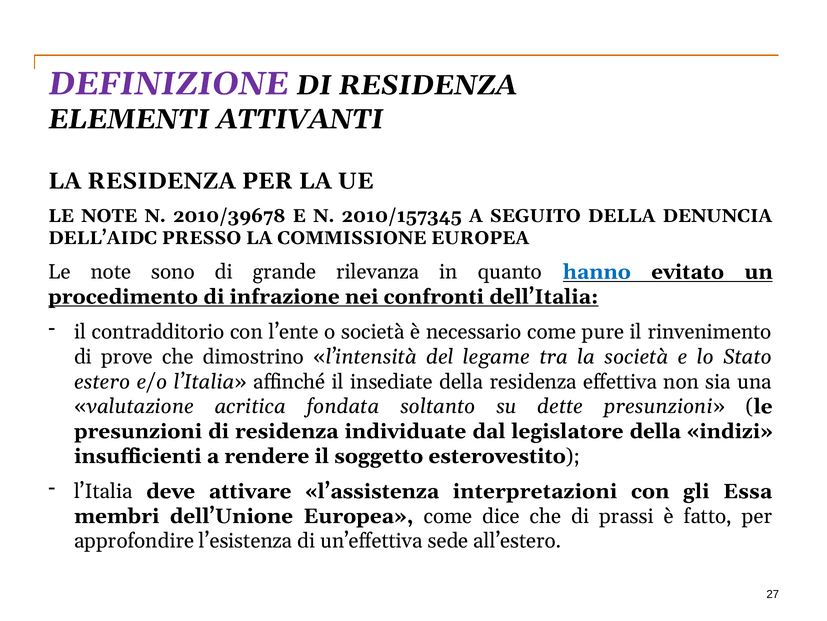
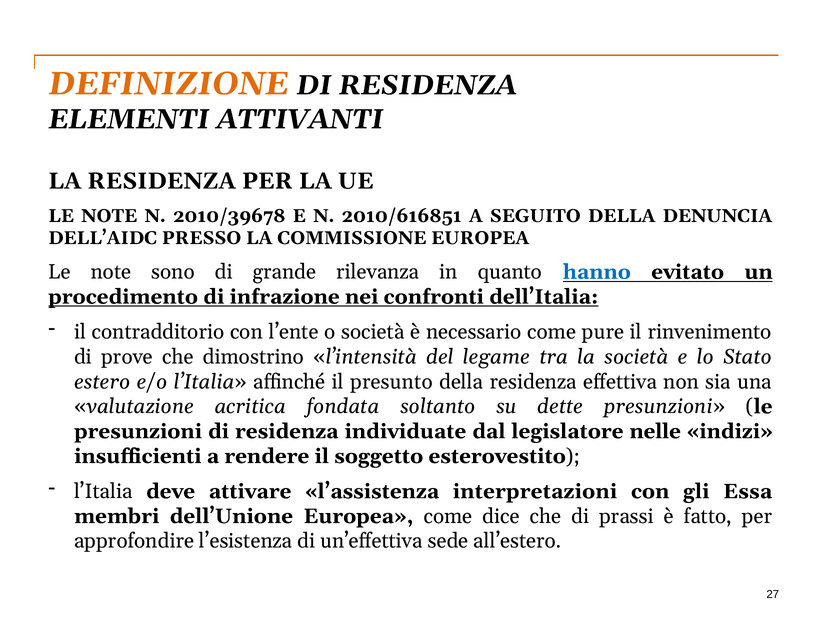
DEFINIZIONE colour: purple -> orange (168, 84)
2010/157345: 2010/157345 -> 2010/616851 (402, 216)
insediate: insediate -> presunto (391, 381)
legislatore della: della -> nelle (655, 431)
